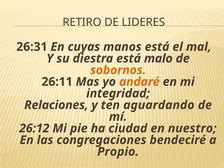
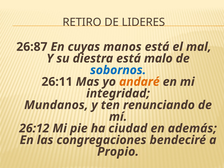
26:31: 26:31 -> 26:87 (32, 47)
sobornos colour: orange -> blue (118, 70)
Relaciones: Relaciones -> Mundanos (56, 105)
aguardando: aguardando -> renunciando (159, 105)
nuestro: nuestro -> además (192, 128)
